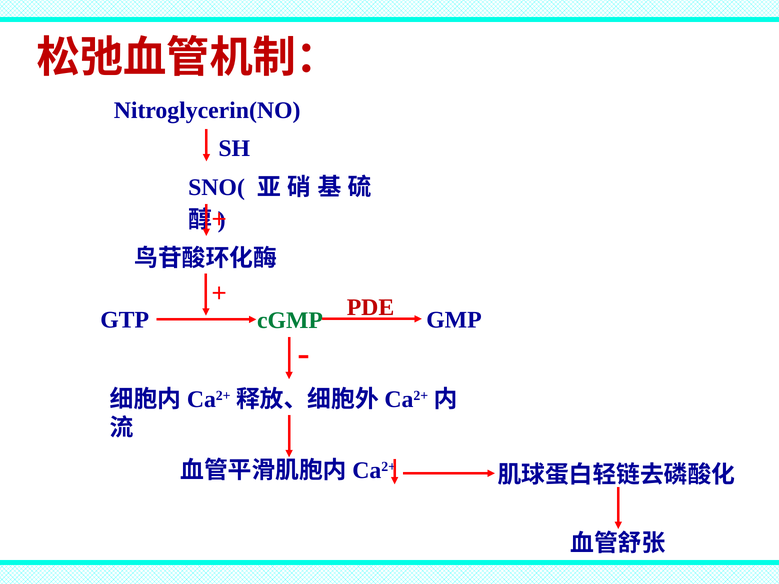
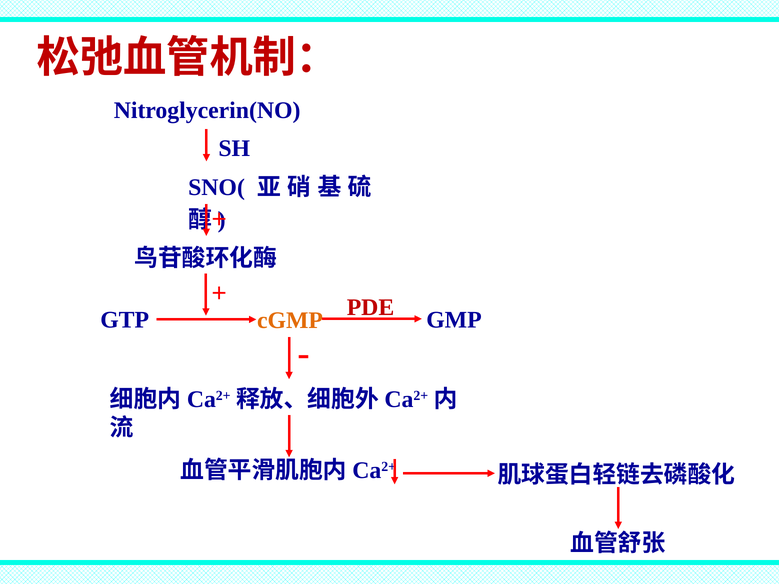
cGMP colour: green -> orange (290, 320)
